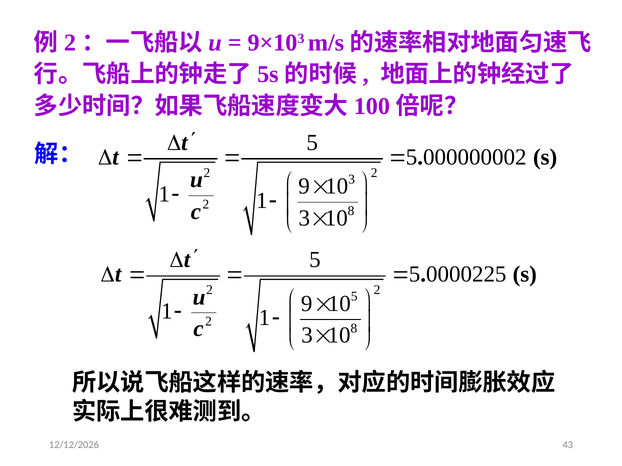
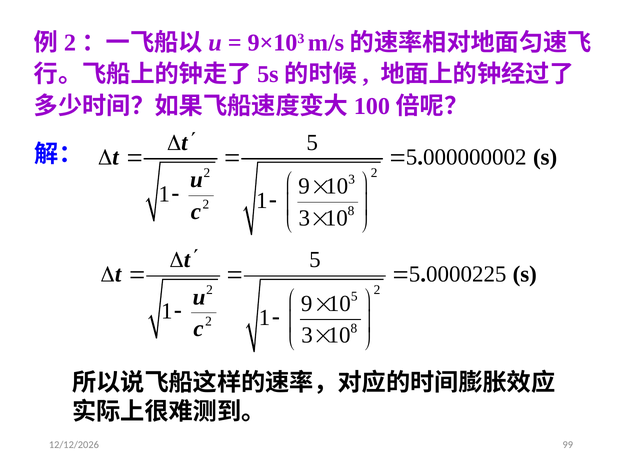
43: 43 -> 99 (568, 445)
